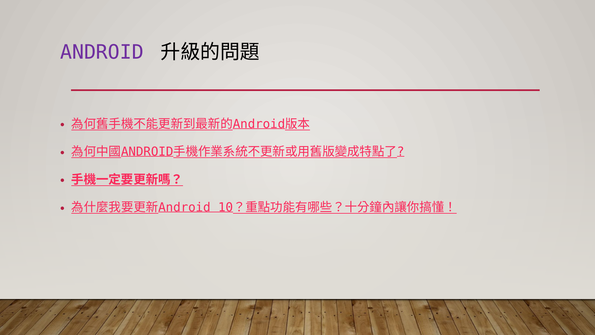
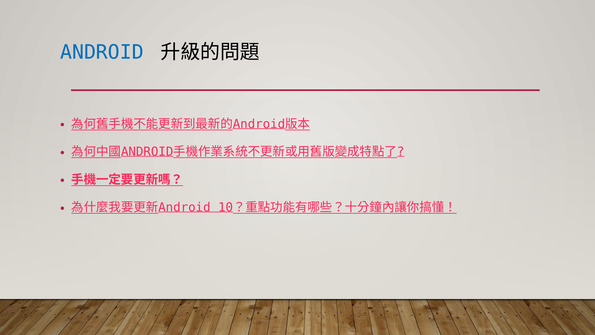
ANDROID colour: purple -> blue (102, 52)
